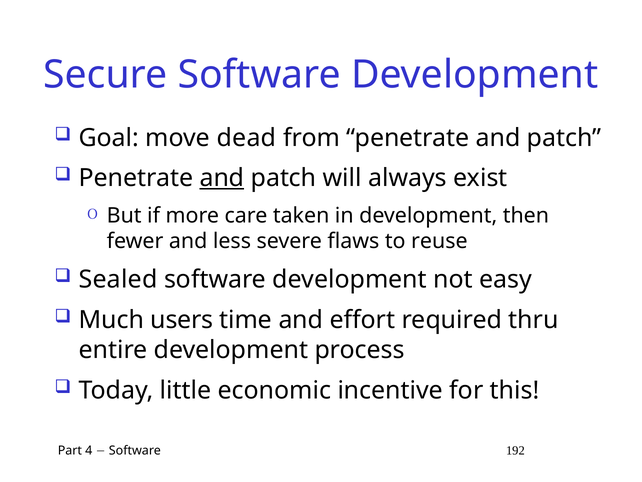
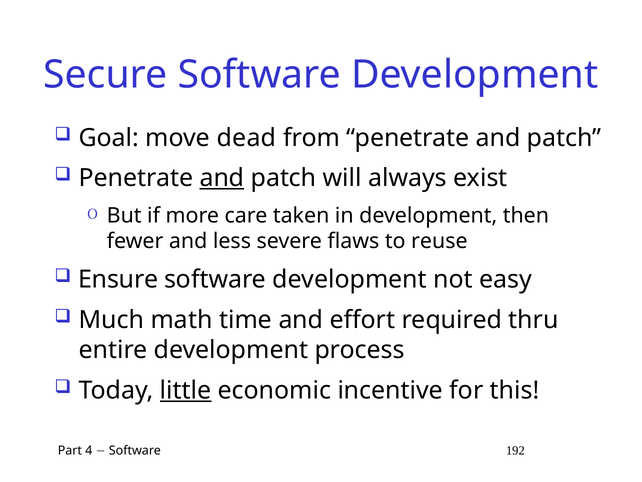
Sealed: Sealed -> Ensure (118, 279)
users: users -> math (182, 320)
little underline: none -> present (186, 390)
